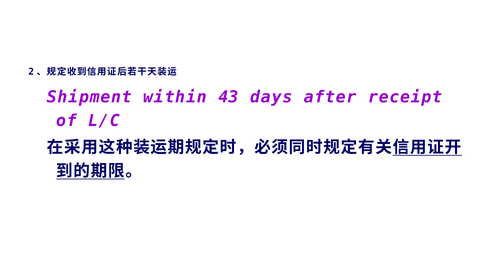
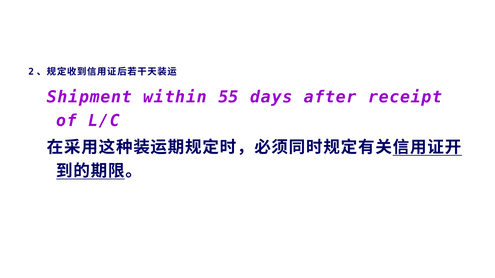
43: 43 -> 55 (228, 97)
